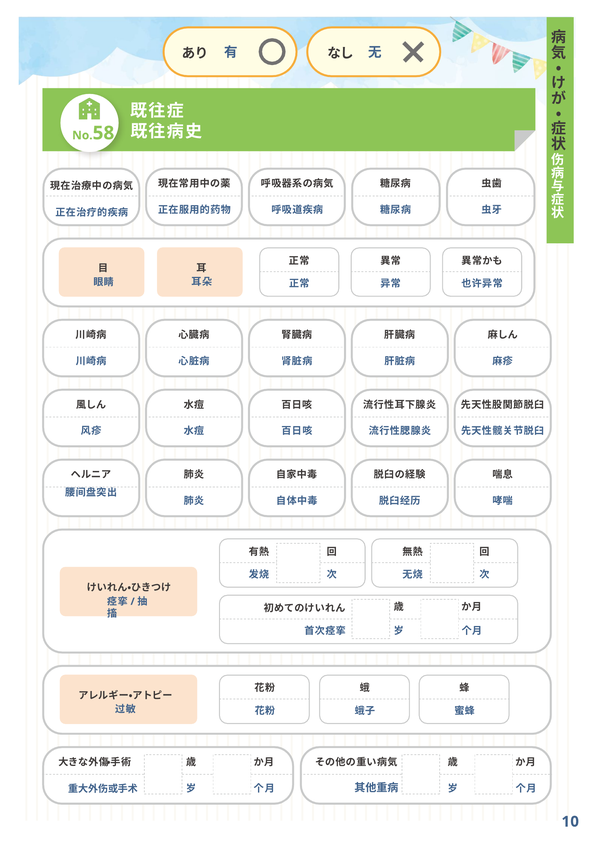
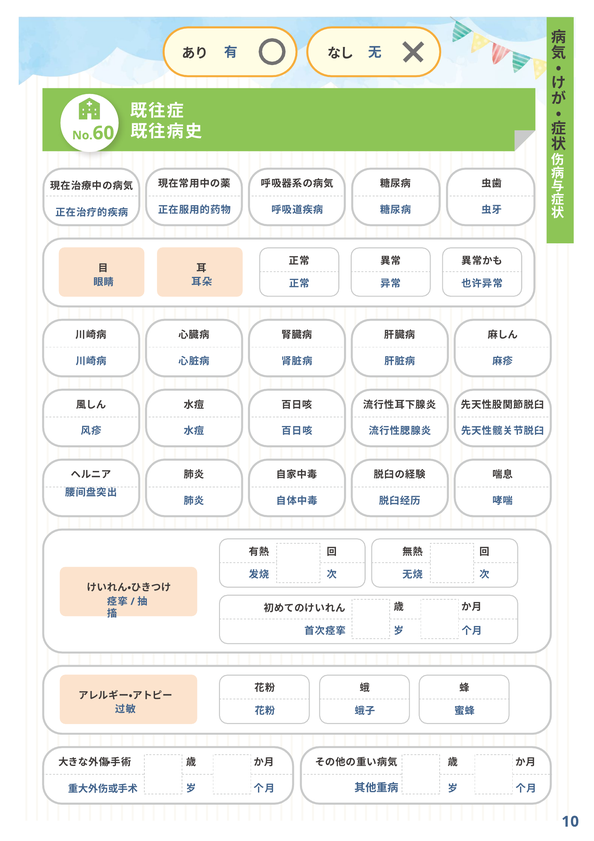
58: 58 -> 60 (103, 133)
